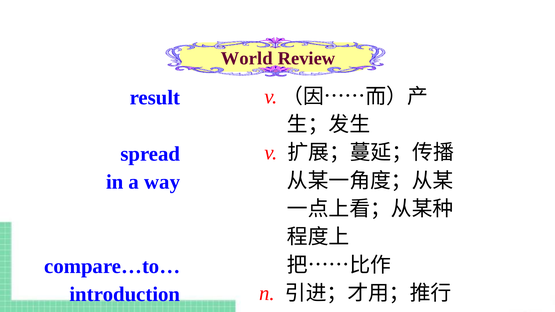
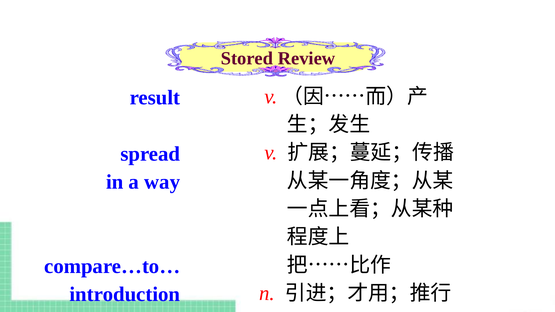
World: World -> Stored (247, 59)
